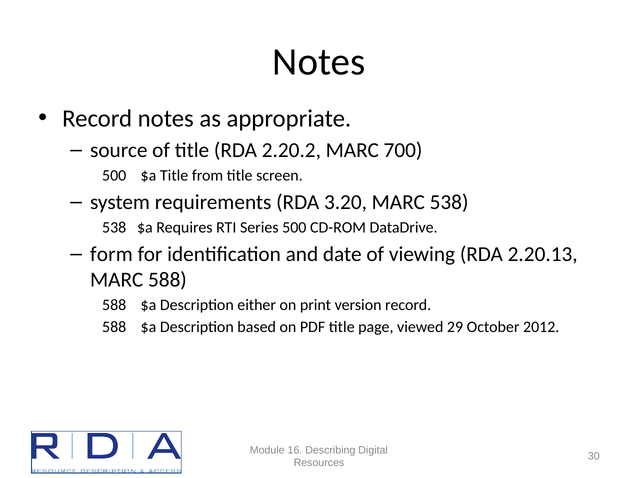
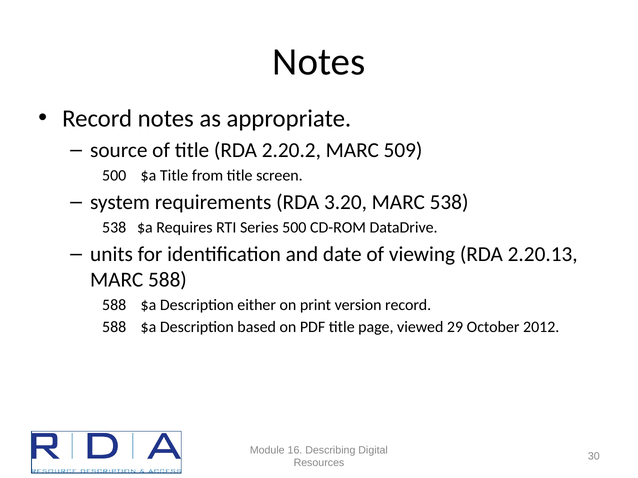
700: 700 -> 509 (403, 150)
form: form -> units (112, 255)
